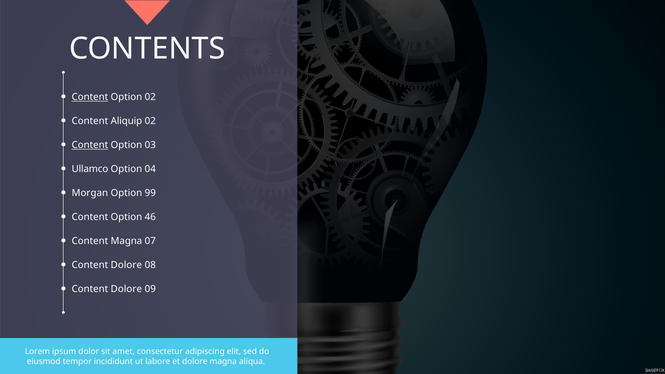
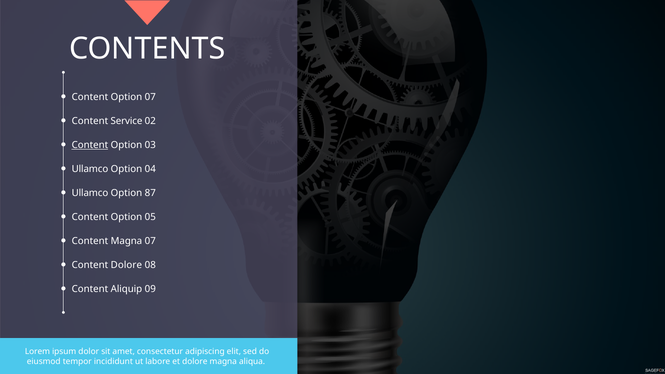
Content underline: present -> none (90, 97)
Option 02: 02 -> 07 (150, 97)
Aliquip: Aliquip -> Service (126, 121)
Morgan: Morgan -> Ullamco (90, 193)
99: 99 -> 87 (150, 193)
46: 46 -> 05 (150, 217)
Dolore: Dolore -> Aliquip (126, 289)
